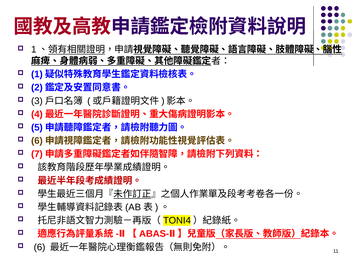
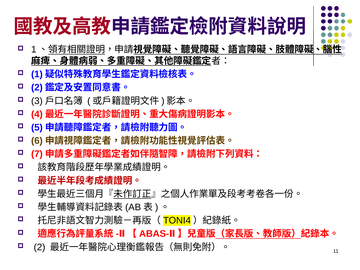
6: 6 -> 2 (40, 247)
